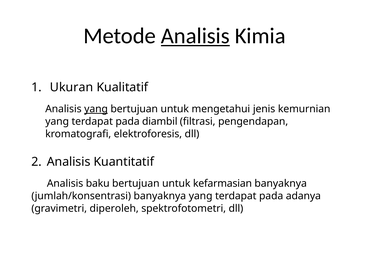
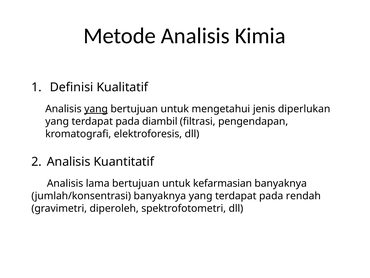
Analisis underline: present -> none (195, 36)
Ukuran: Ukuran -> Definisi (72, 87)
kemurnian: kemurnian -> diperlukan (304, 109)
baku: baku -> lama (98, 183)
adanya: adanya -> rendah (303, 196)
